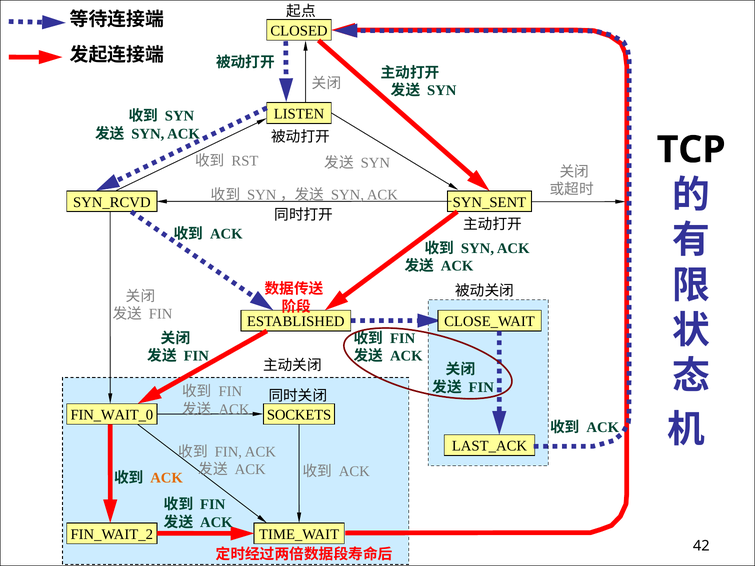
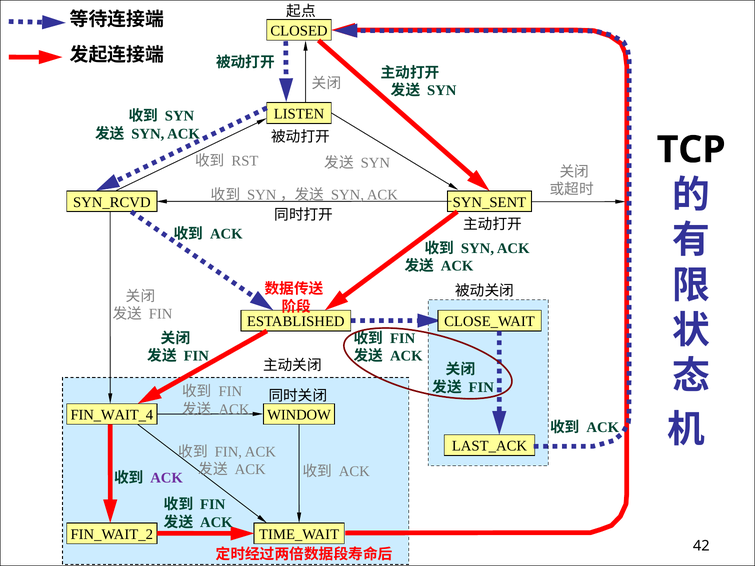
FIN_WAIT_0: FIN_WAIT_0 -> FIN_WAIT_4 (112, 415)
SOCKETS: SOCKETS -> WINDOW (299, 415)
ACK colour: orange -> purple (167, 478)
